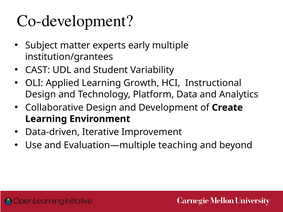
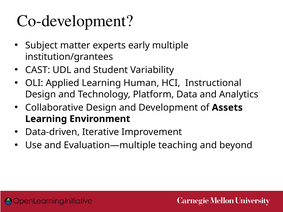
Growth: Growth -> Human (141, 83)
Create: Create -> Assets (227, 108)
